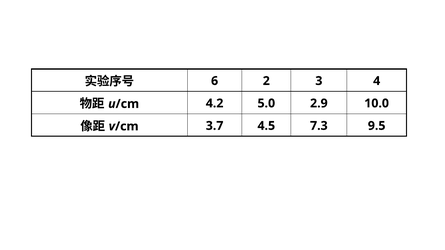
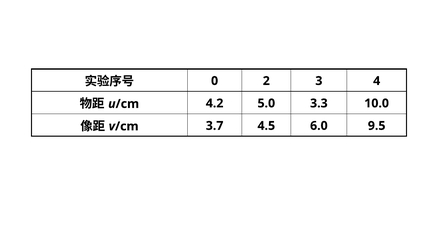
6: 6 -> 0 (215, 81)
2.9: 2.9 -> 3.3 (319, 103)
7.3: 7.3 -> 6.0 (319, 126)
